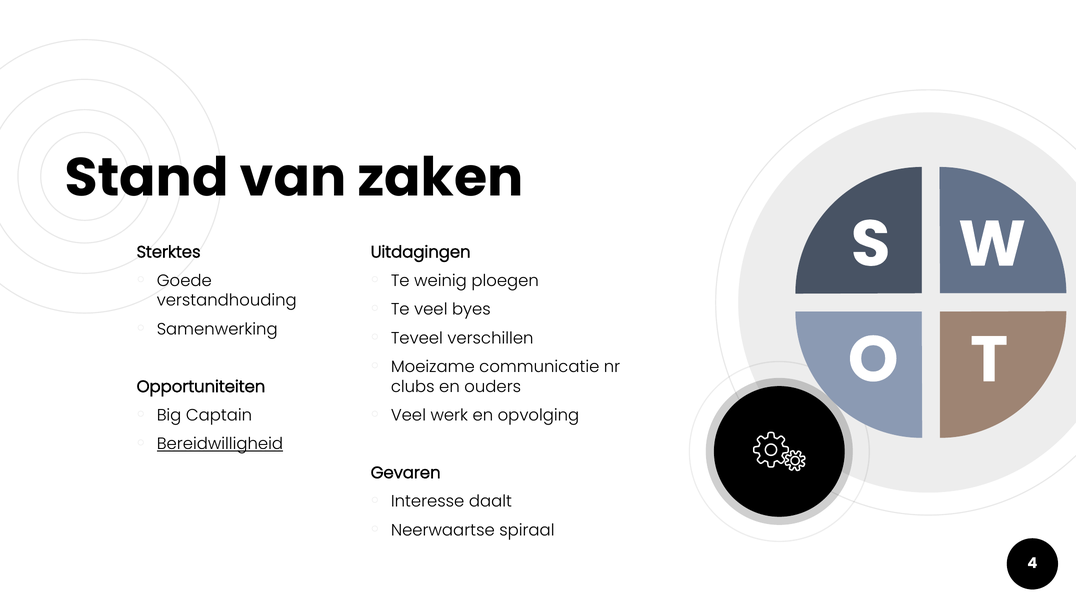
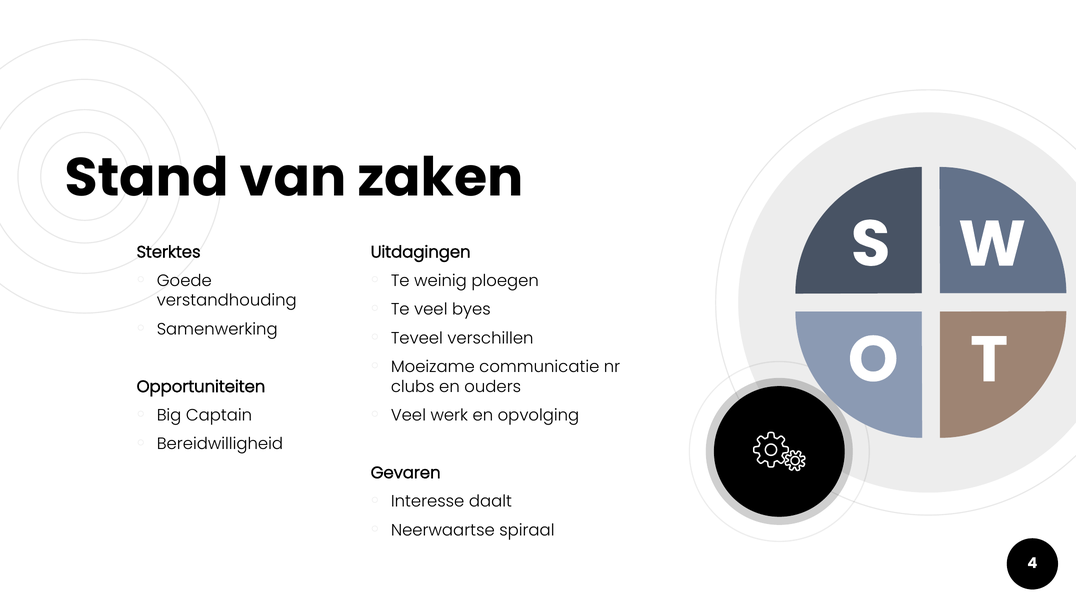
Bereidwilligheid underline: present -> none (220, 444)
